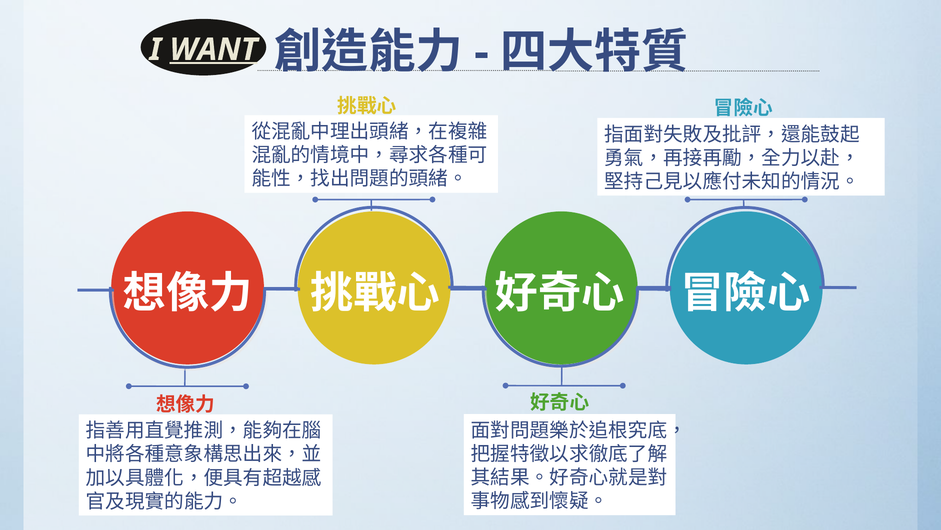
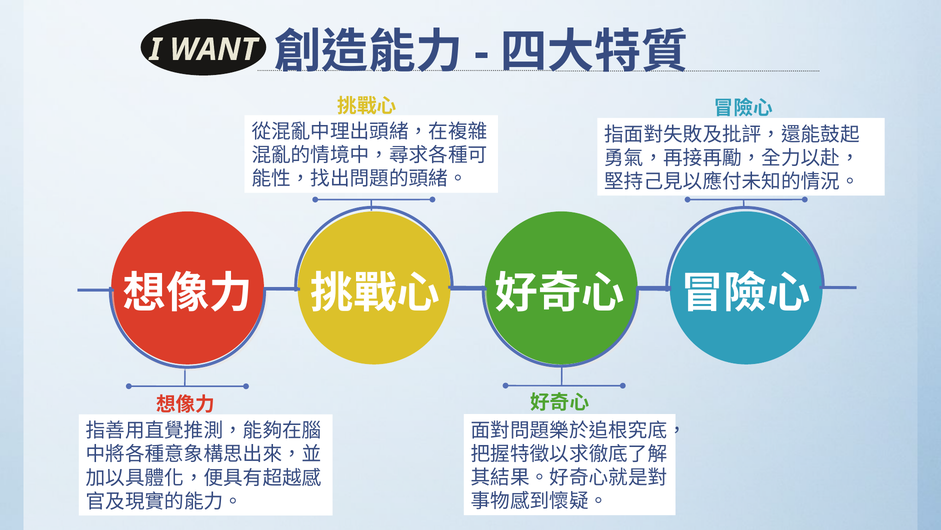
WANT underline: present -> none (213, 50)
